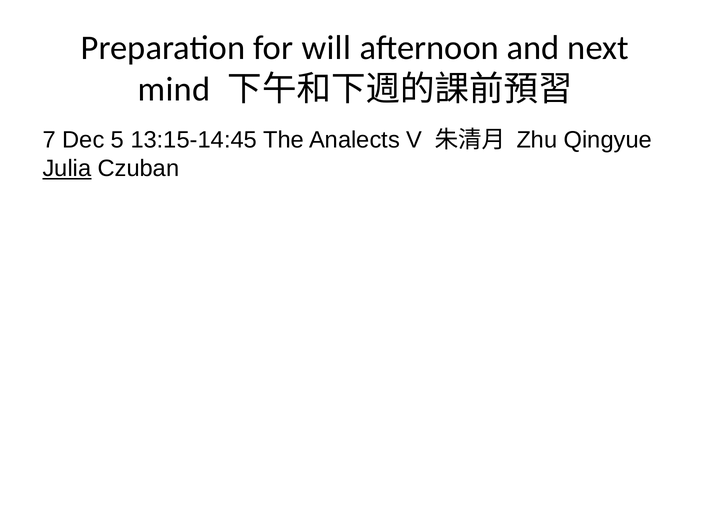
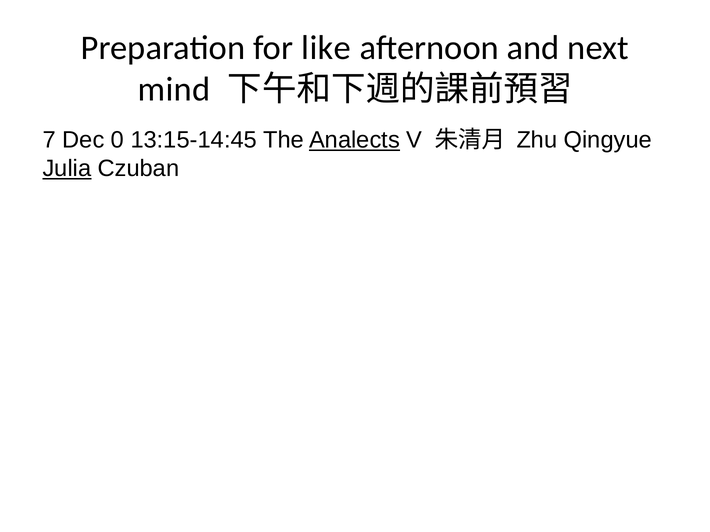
will: will -> like (326, 48)
5: 5 -> 0 (118, 140)
Analects underline: none -> present (355, 140)
